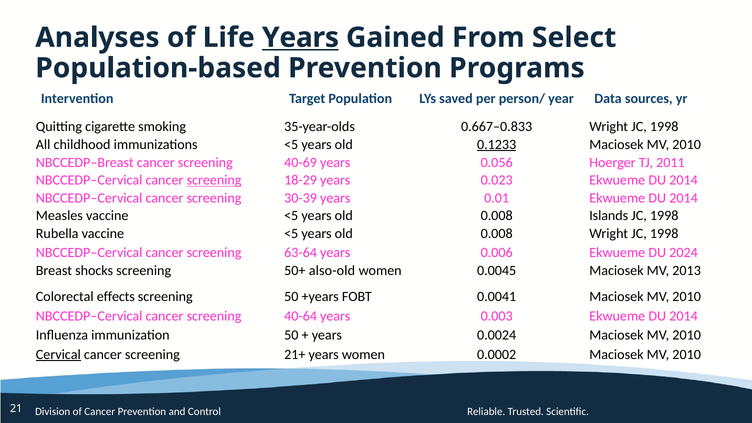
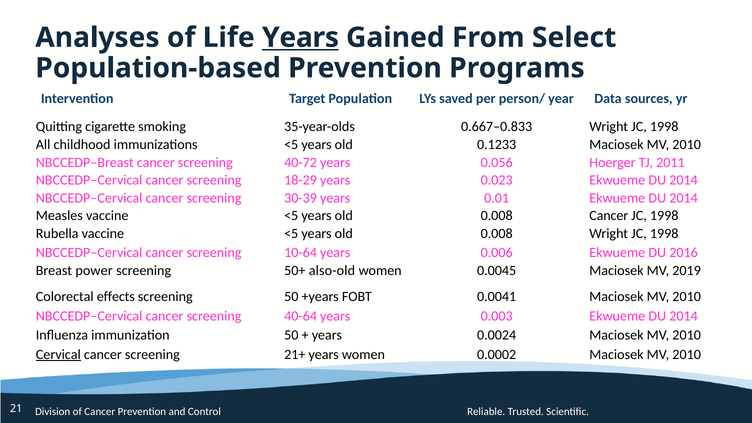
0.1233 underline: present -> none (497, 145)
40-69: 40-69 -> 40-72 (301, 162)
screening underline: present -> none (214, 180)
0.008 Islands: Islands -> Cancer (609, 216)
63-64: 63-64 -> 10-64 (301, 253)
2024: 2024 -> 2016 (684, 253)
shocks: shocks -> power (94, 271)
2013: 2013 -> 2019 (687, 271)
